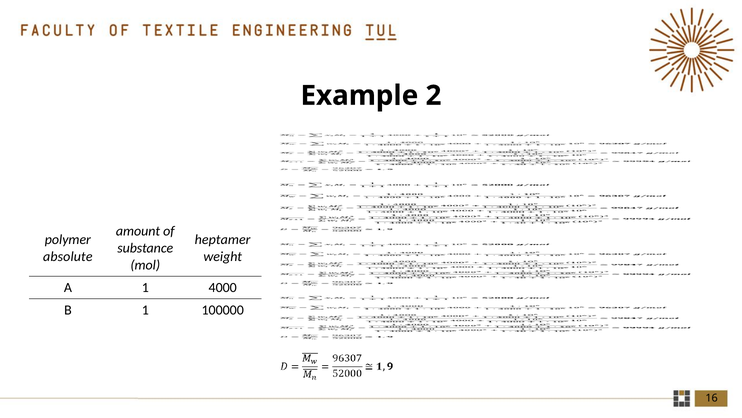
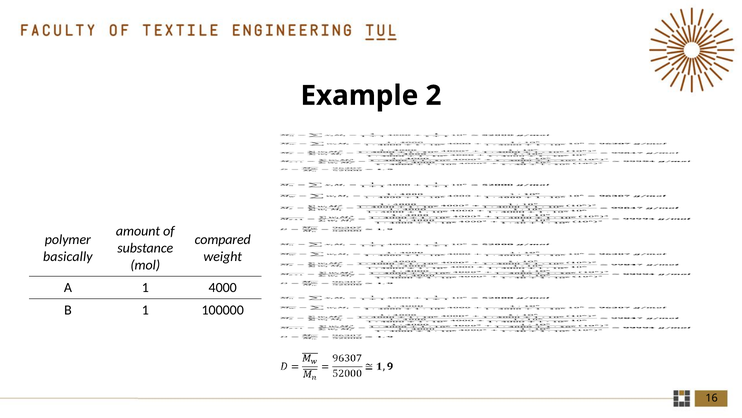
heptamer: heptamer -> compared (223, 239)
absolute: absolute -> basically (68, 256)
